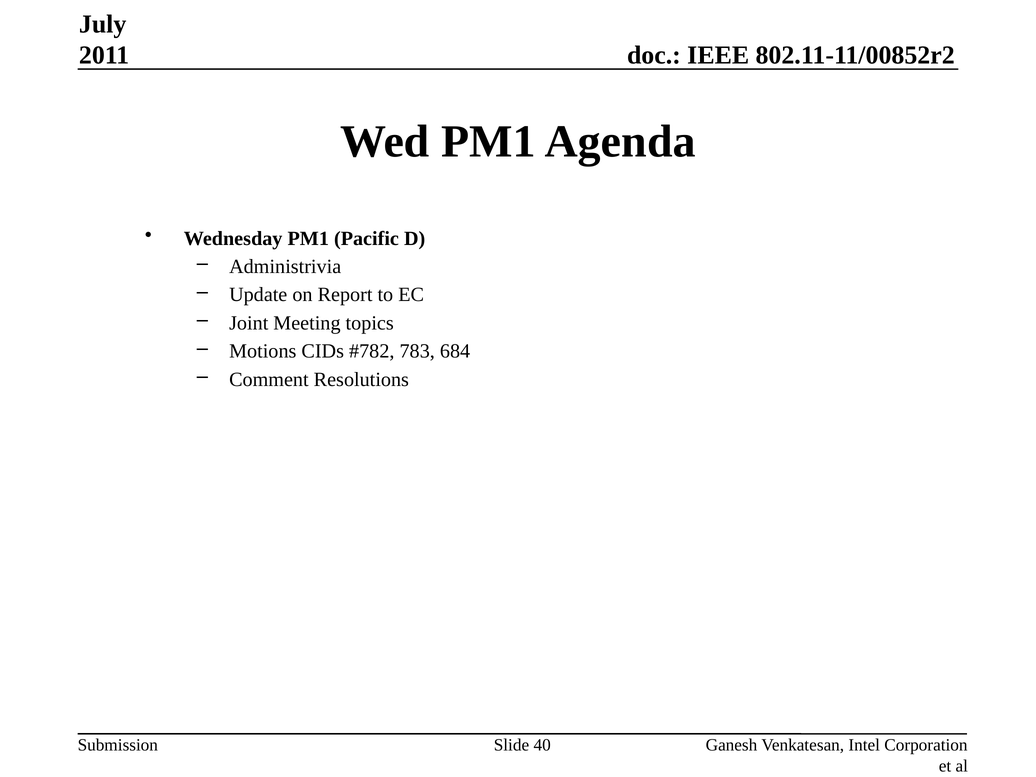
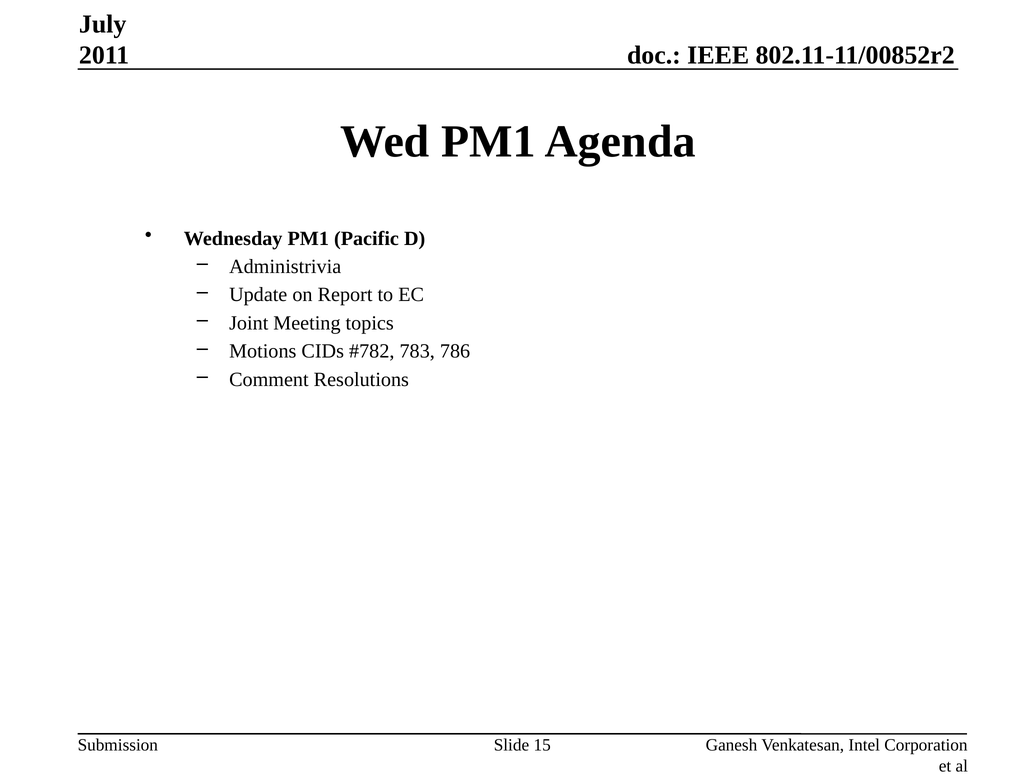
684: 684 -> 786 (455, 351)
40: 40 -> 15 (542, 745)
